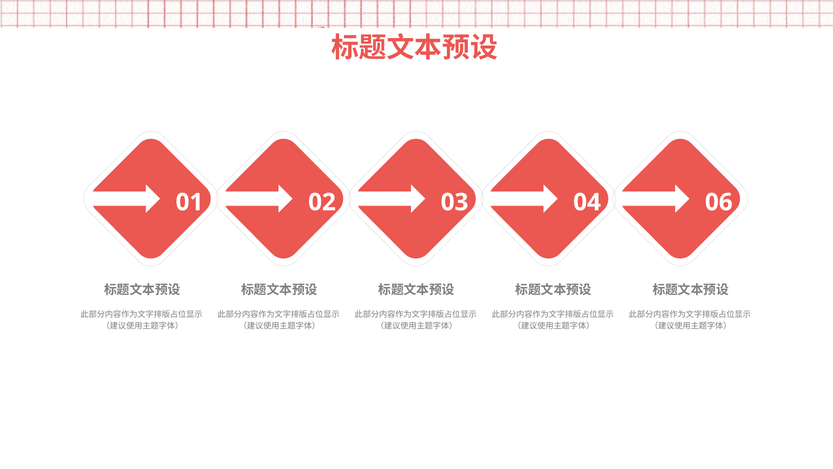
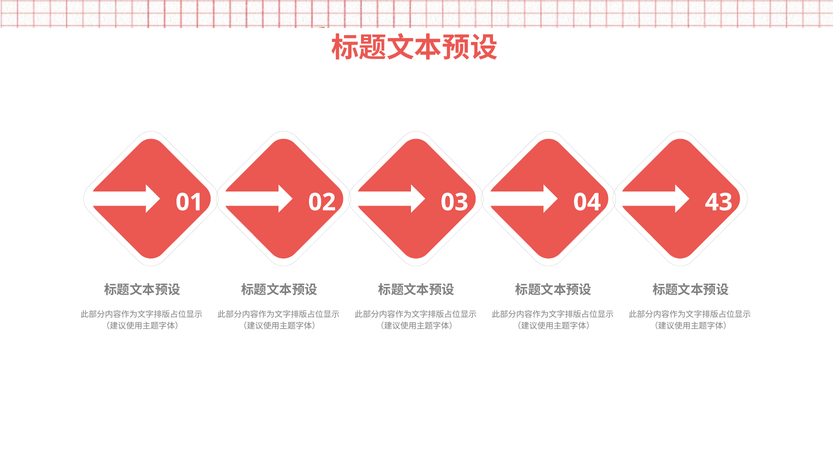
06: 06 -> 43 (719, 202)
